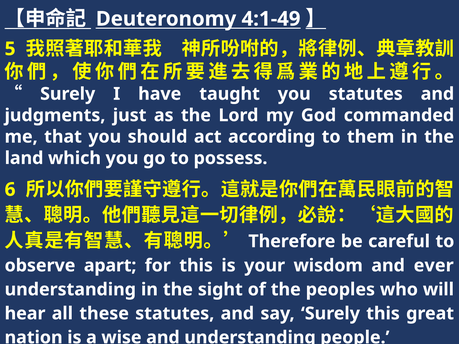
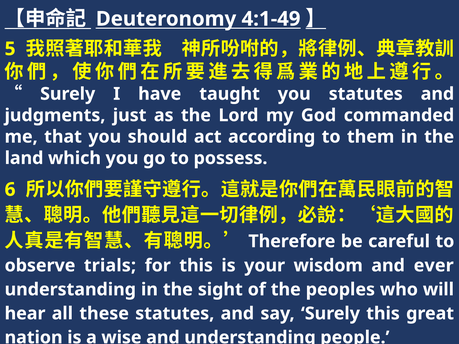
apart: apart -> trials (110, 266)
